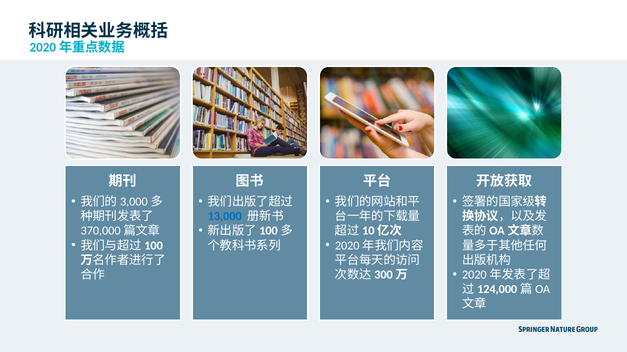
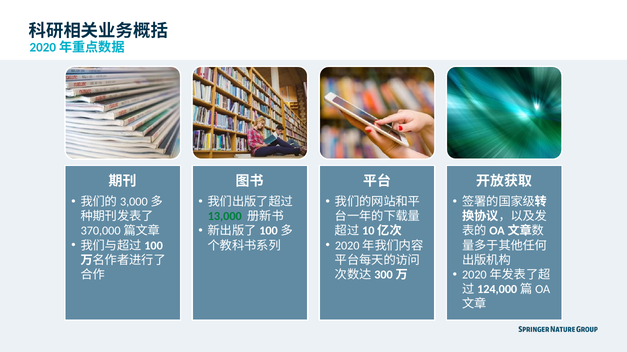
13,000 colour: blue -> green (225, 217)
